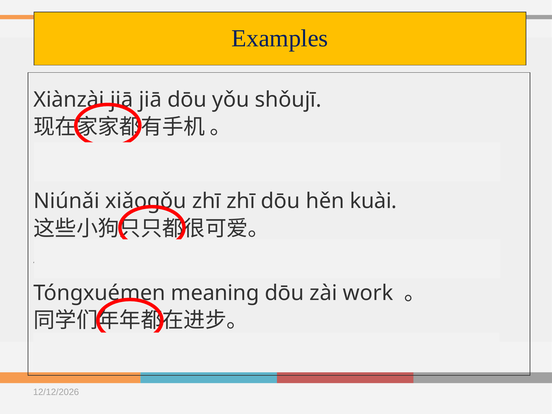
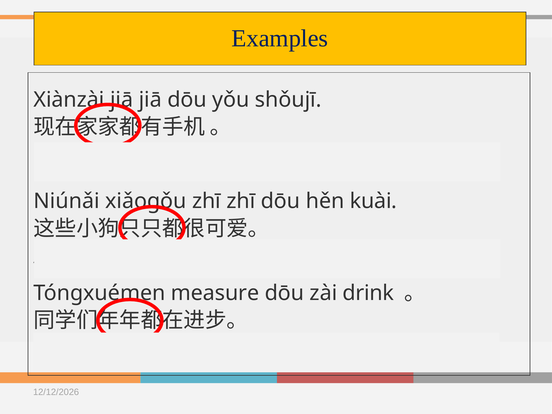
meaning: meaning -> measure (215, 293)
work: work -> drink (368, 293)
